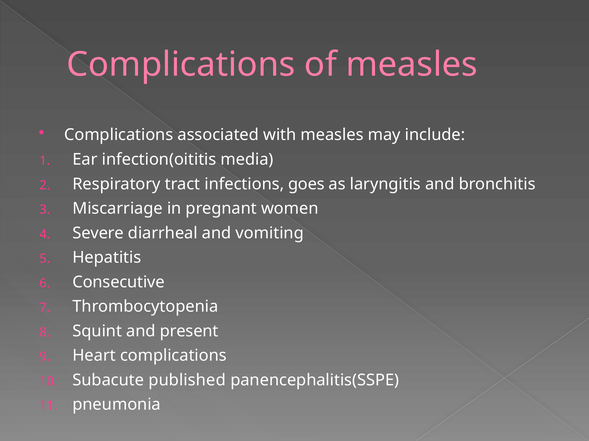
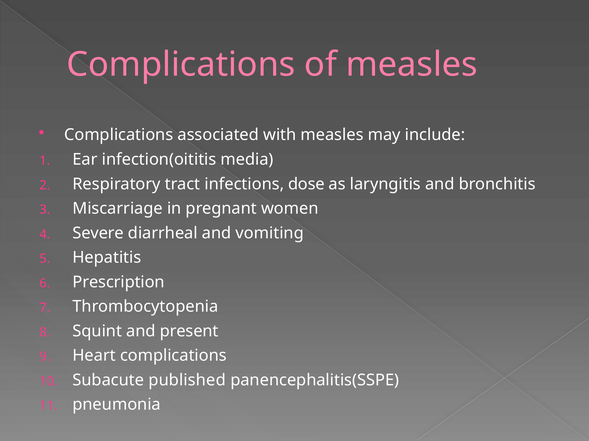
goes: goes -> dose (306, 184)
Consecutive: Consecutive -> Prescription (119, 282)
